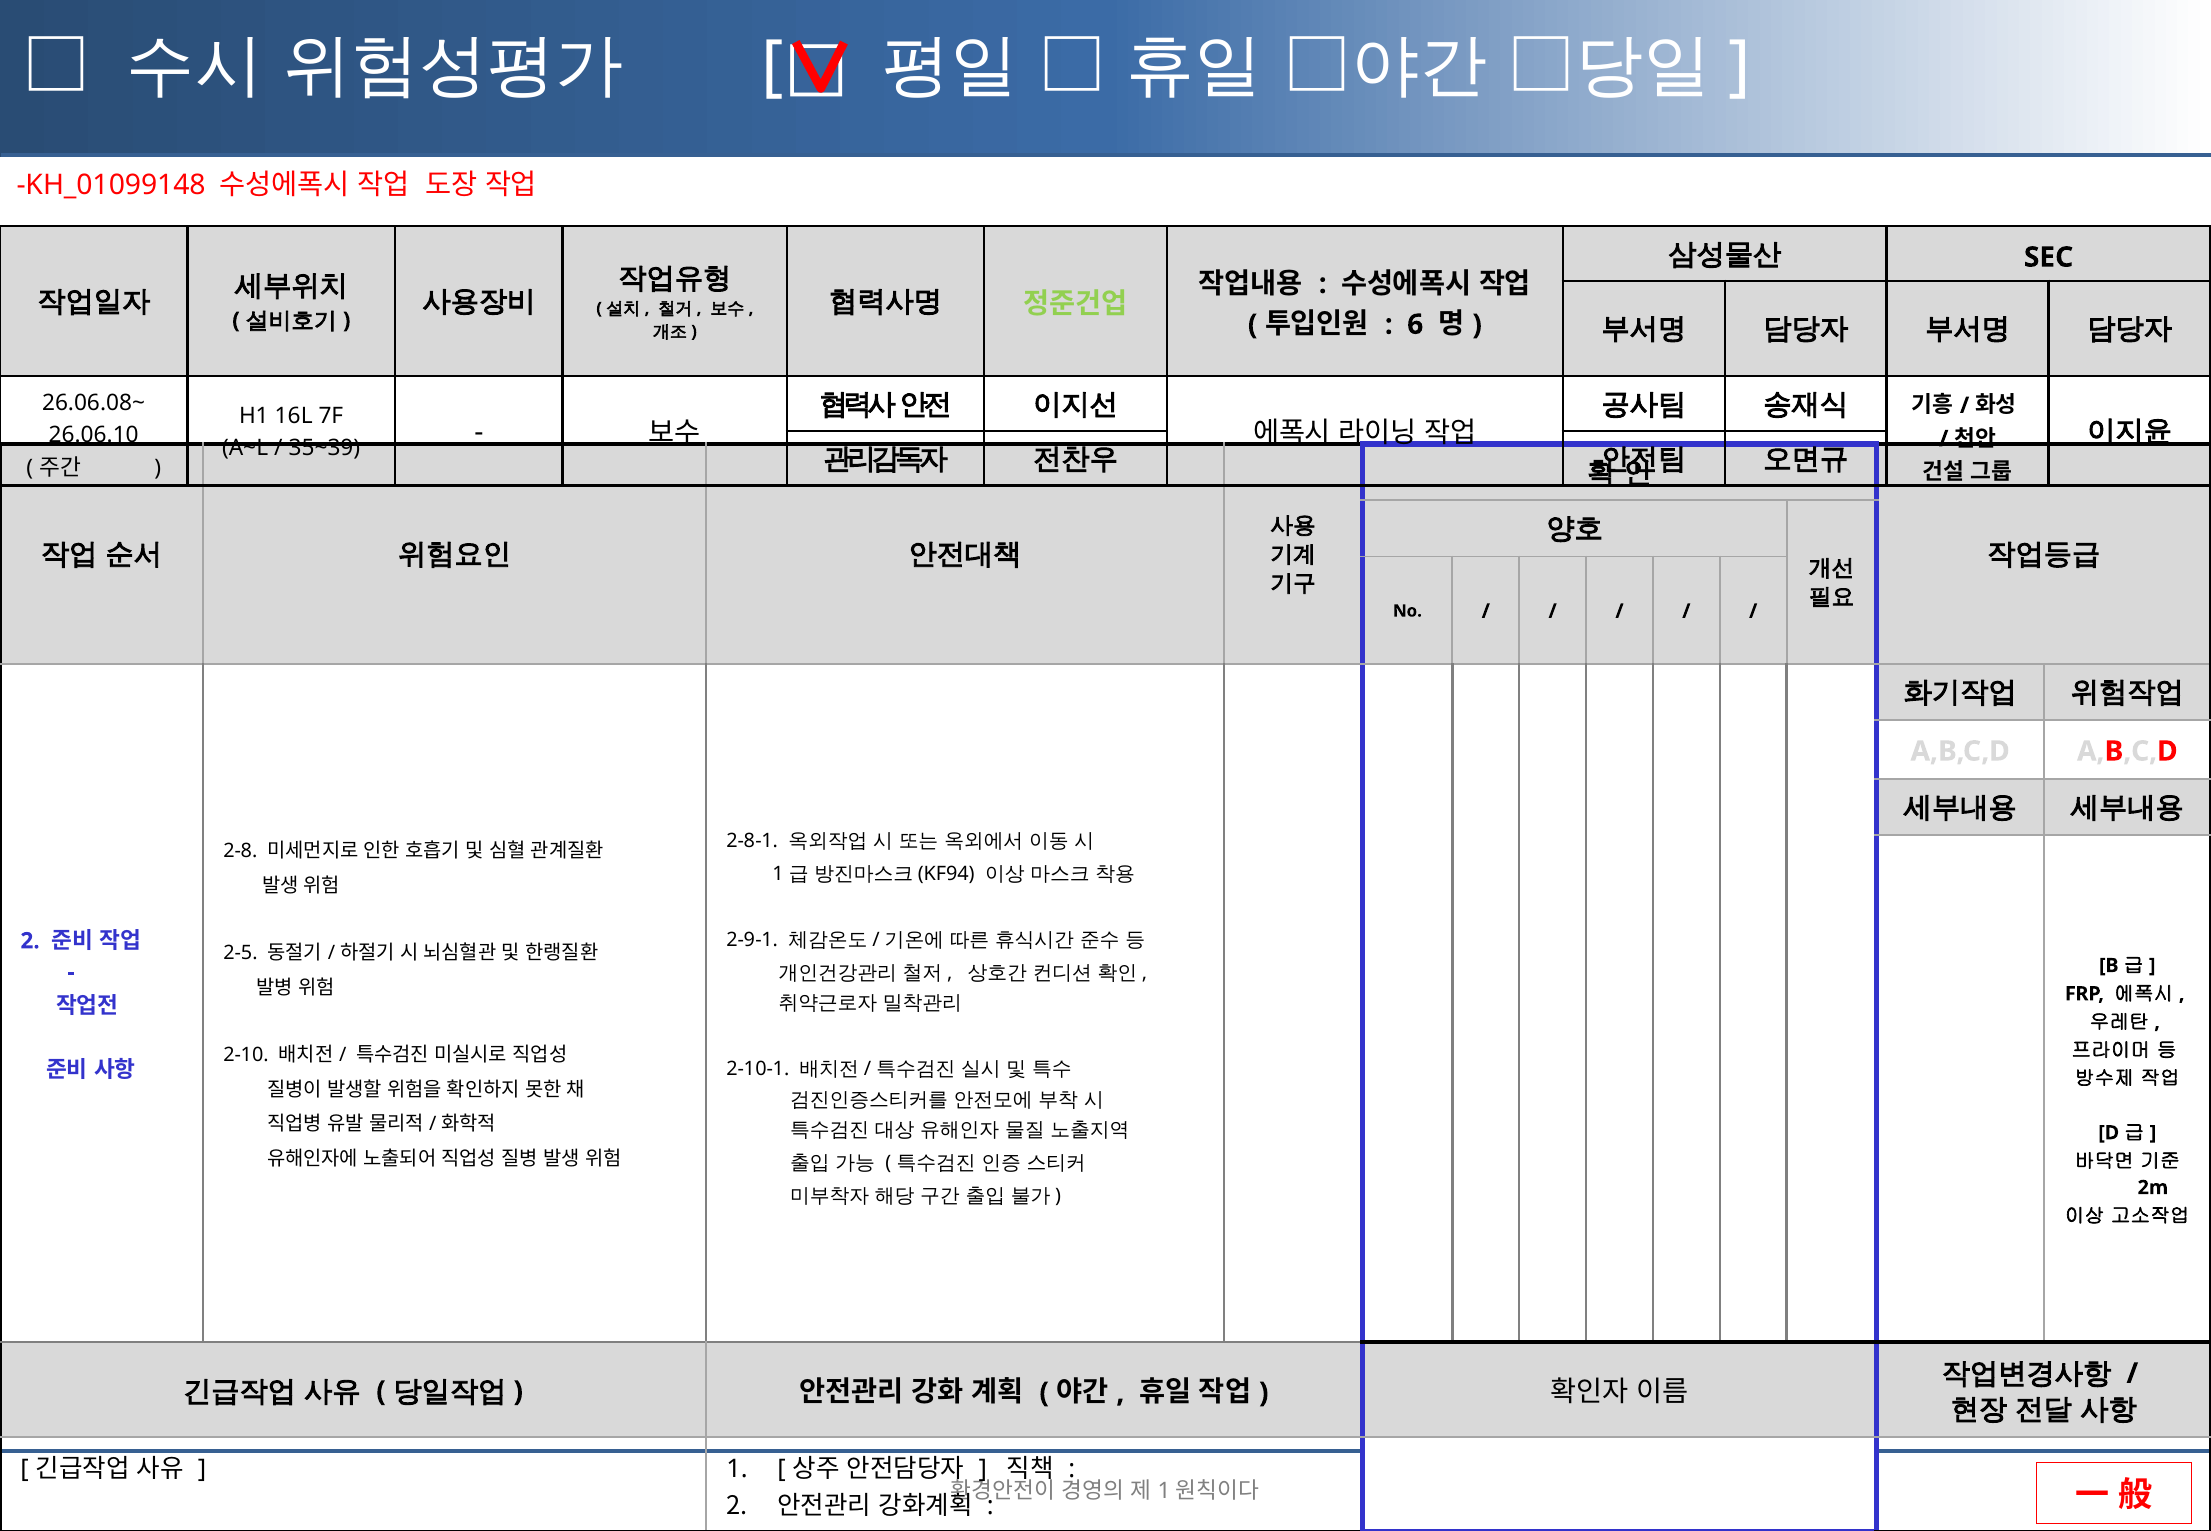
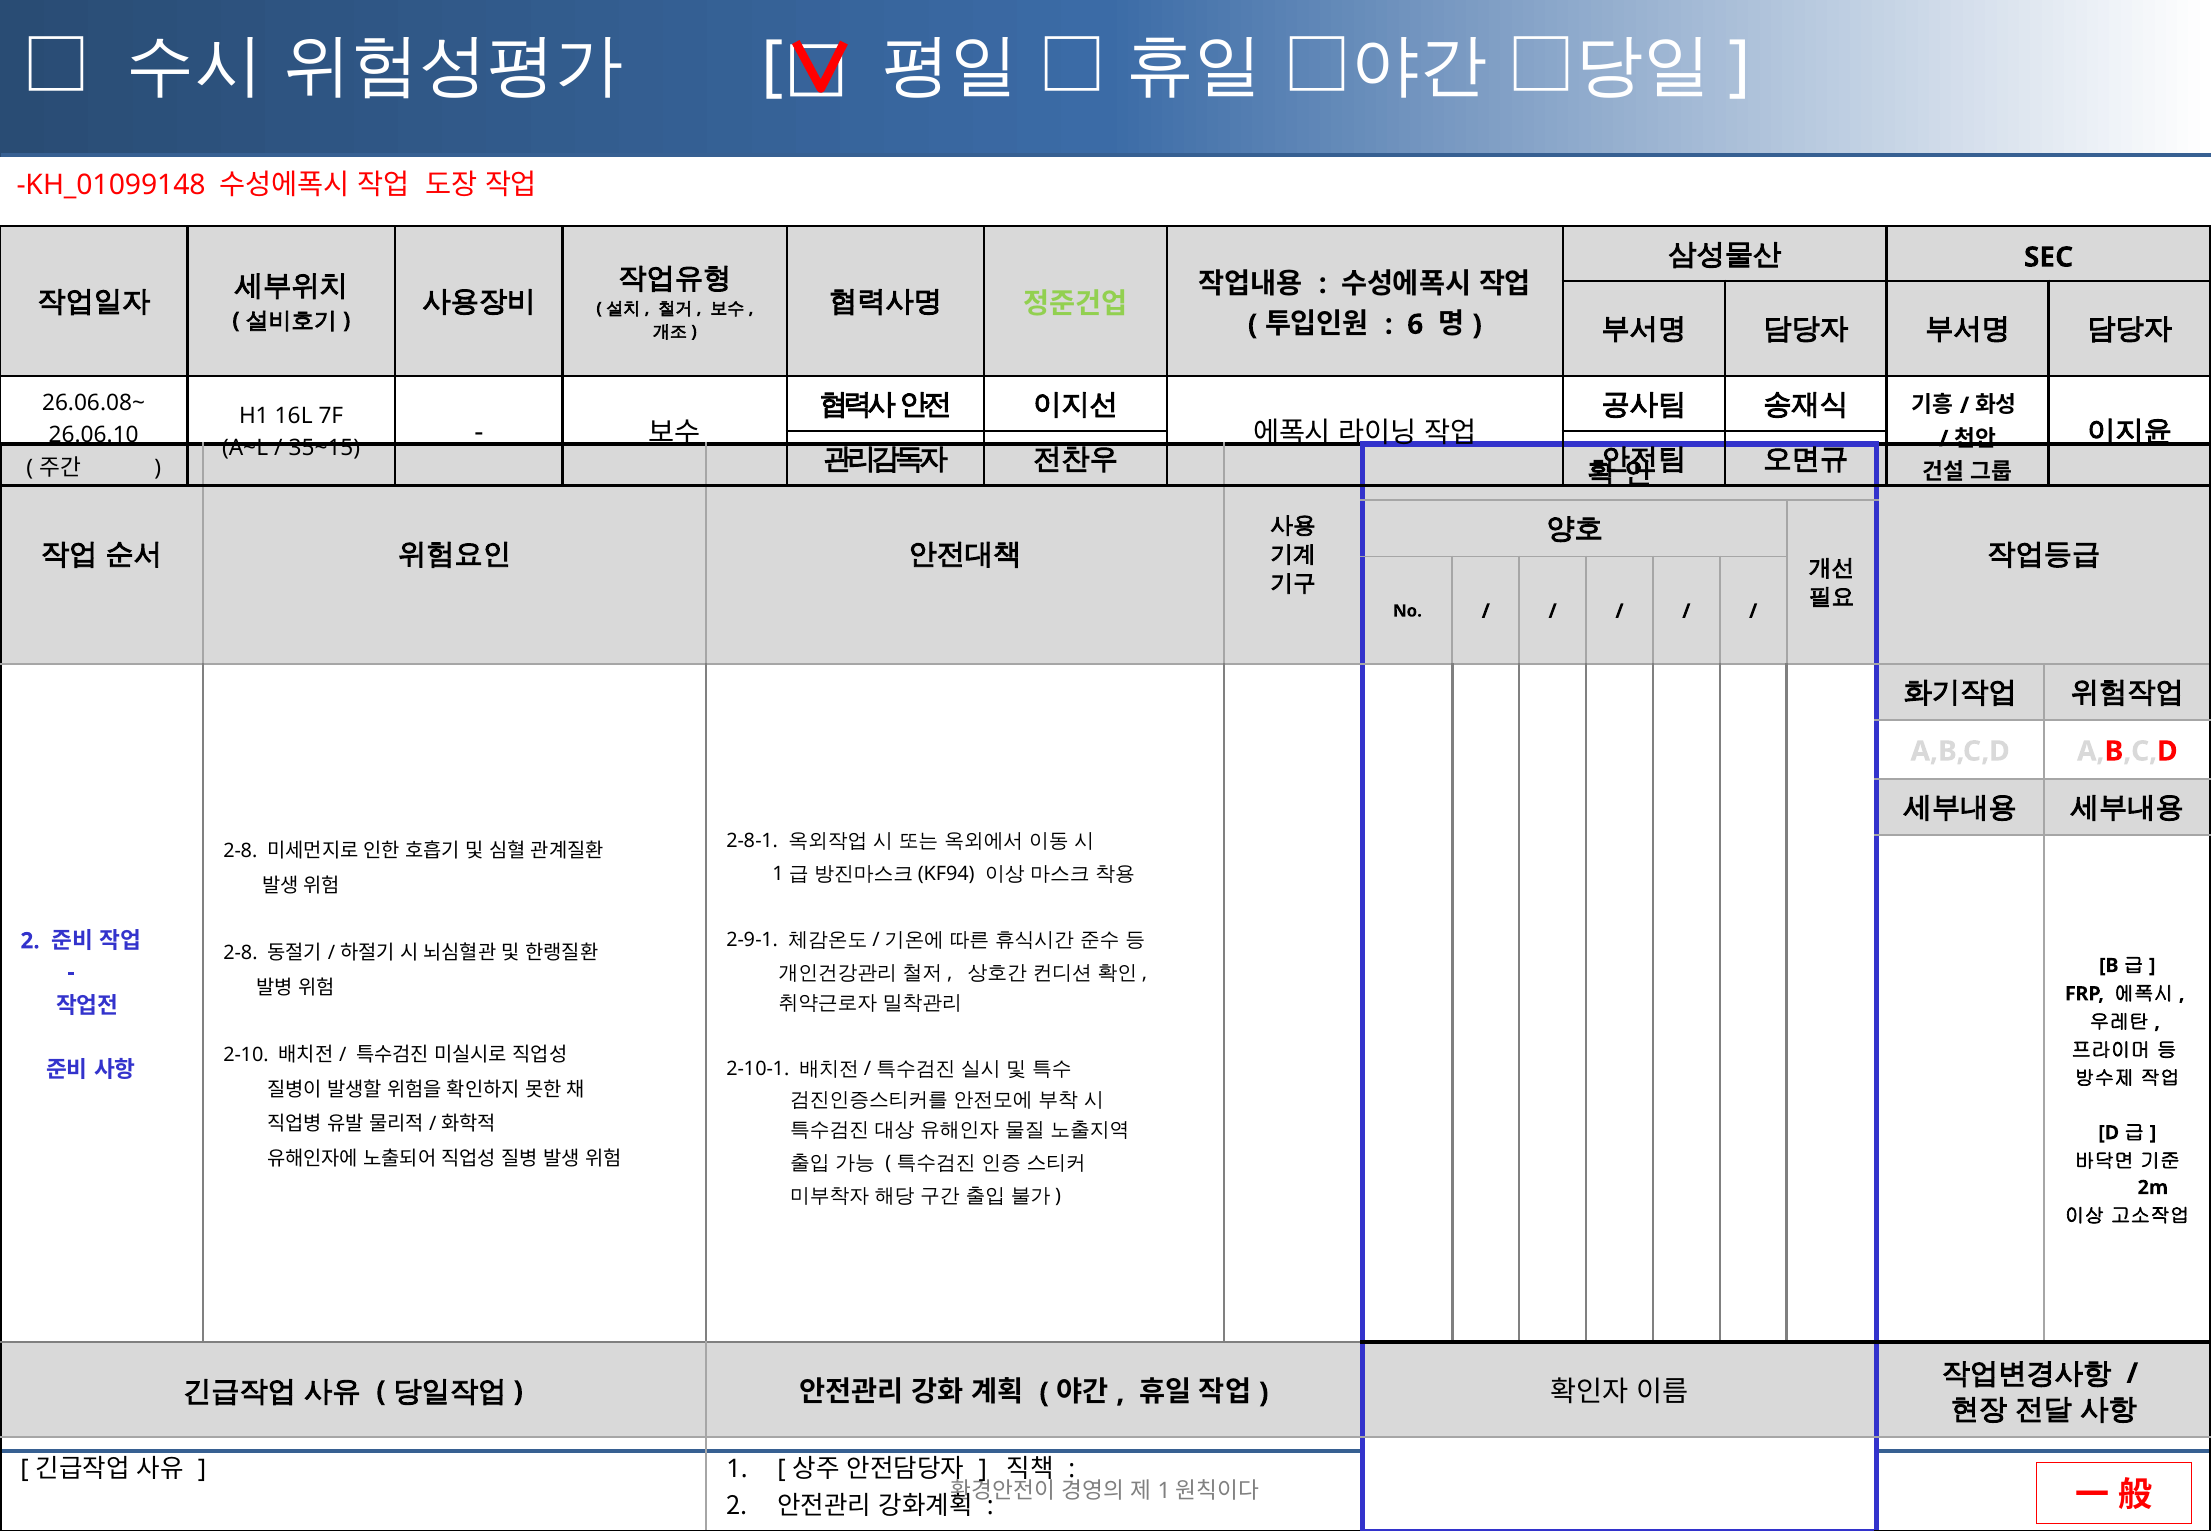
35~39: 35~39 -> 35~15 (324, 448)
2-5: 2-5 -> 2-8 (240, 953)
